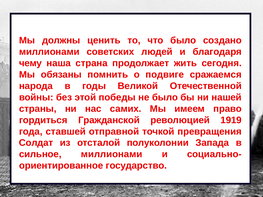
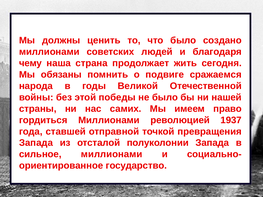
гордиться Гражданской: Гражданской -> Миллионами (109, 120)
1919: 1919 -> 1937 (231, 120)
Солдат: Солдат -> Запада (36, 143)
